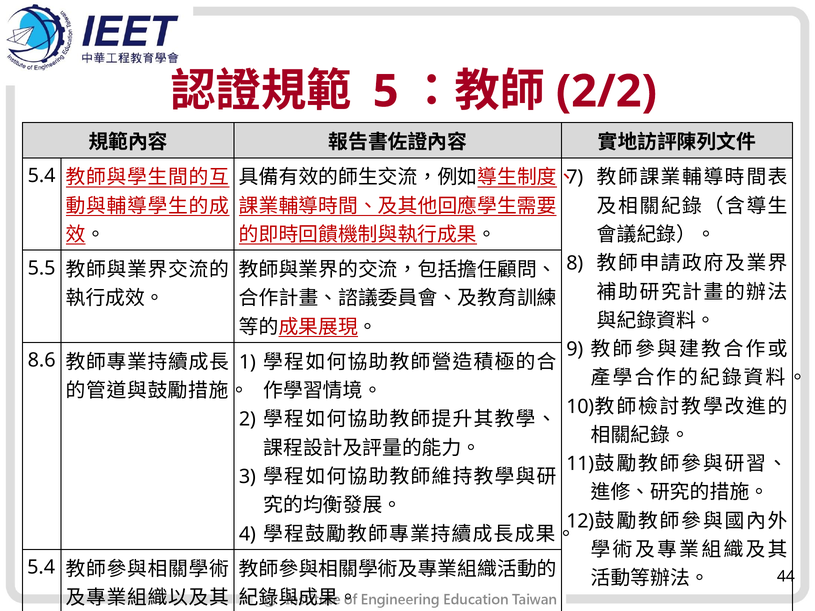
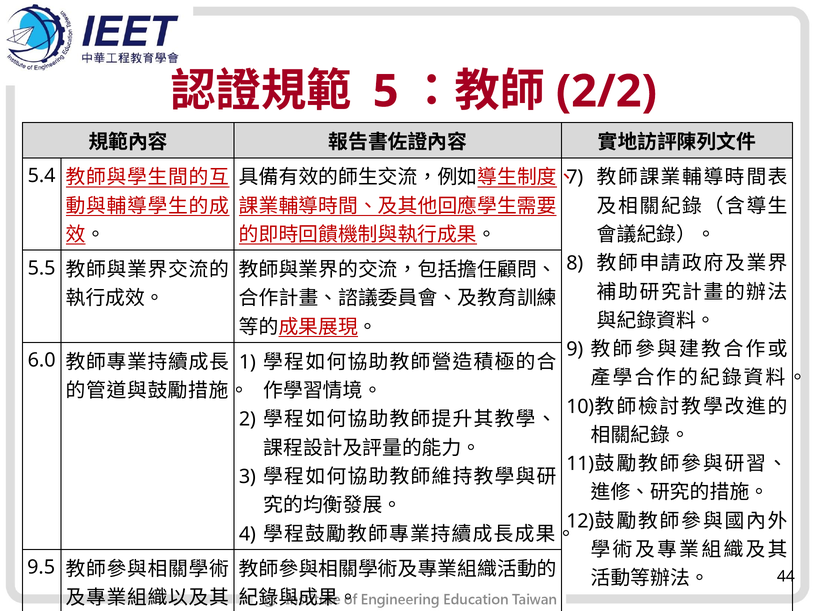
8.6: 8.6 -> 6.0 (42, 361)
5.4: 5.4 -> 9.5 (41, 568)
